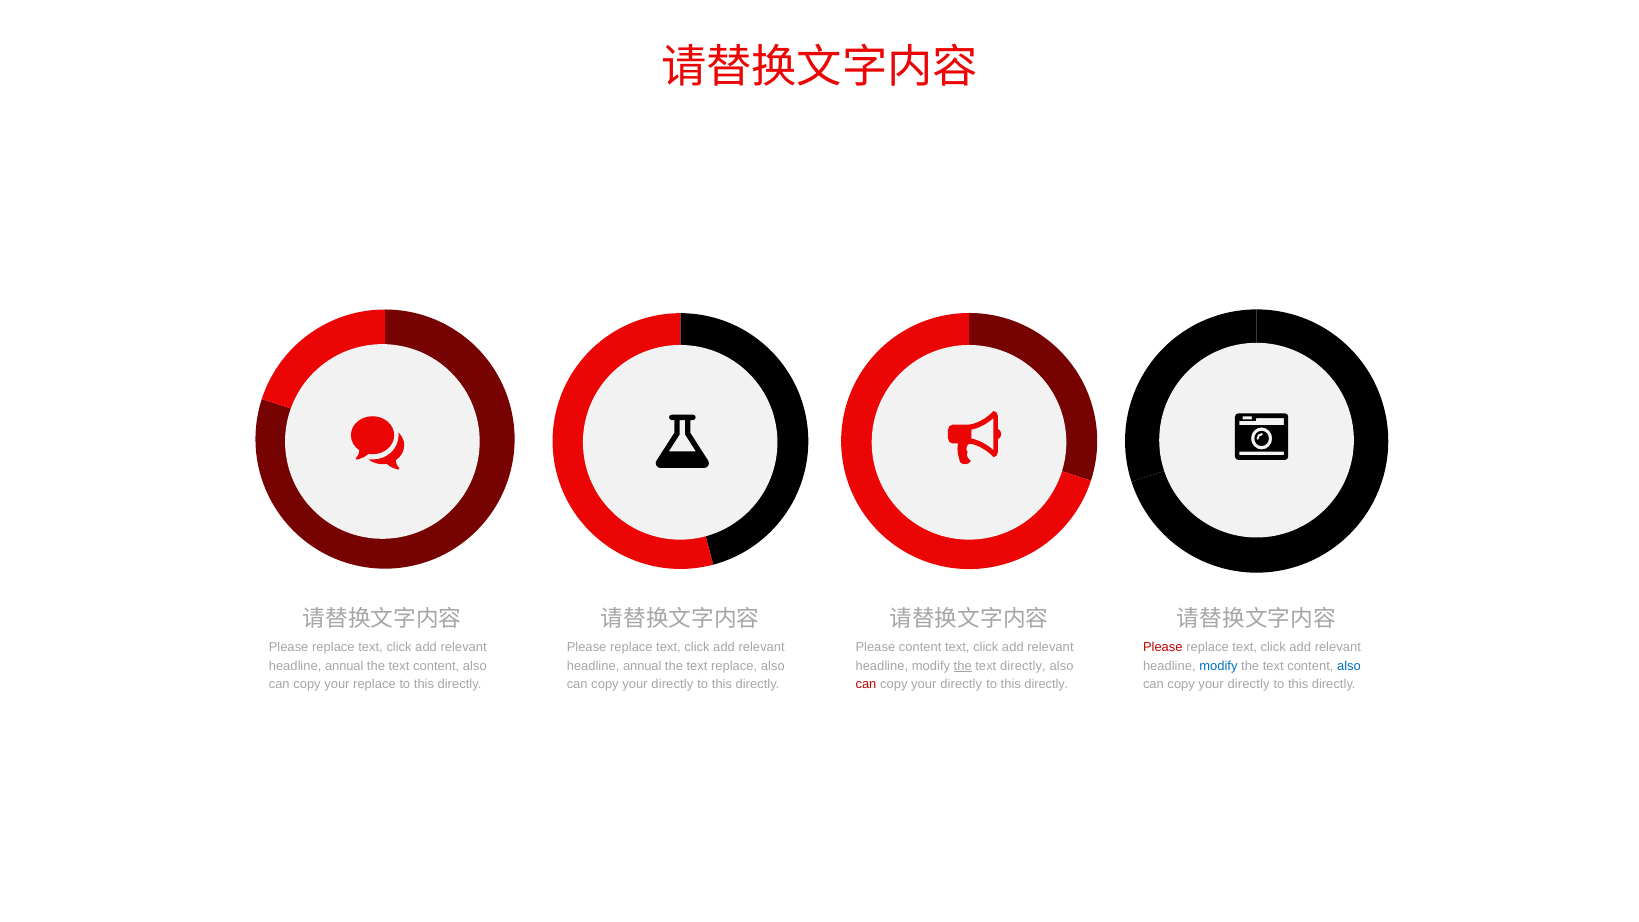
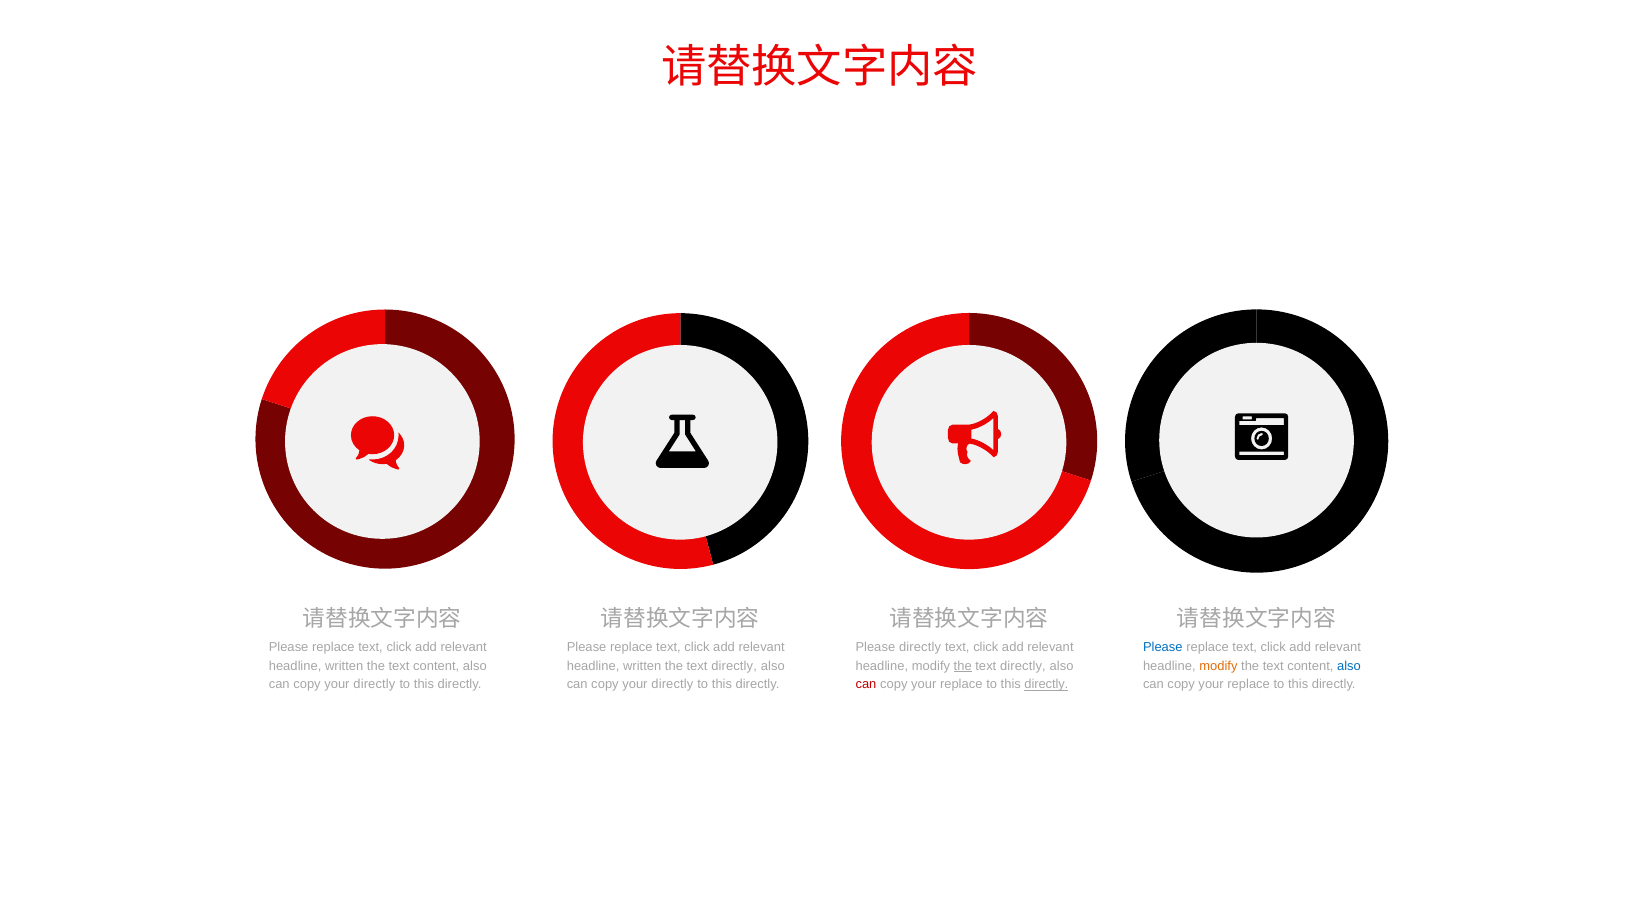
Please content: content -> directly (920, 647)
Please colour: red -> blue (1163, 647)
annual: annual -> written (344, 666)
annual: annual -> written (642, 666)
replace: replace -> directly (734, 666)
modify colour: blue -> orange (1218, 666)
replace: replace -> directly (374, 684)
directly: directly -> replace (961, 684)
directly underline: none -> present (1046, 684)
directly: directly -> replace (1249, 684)
